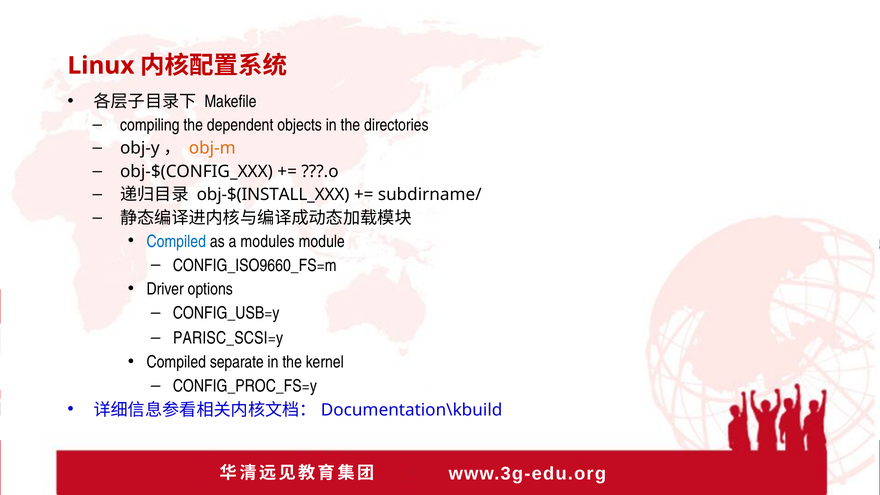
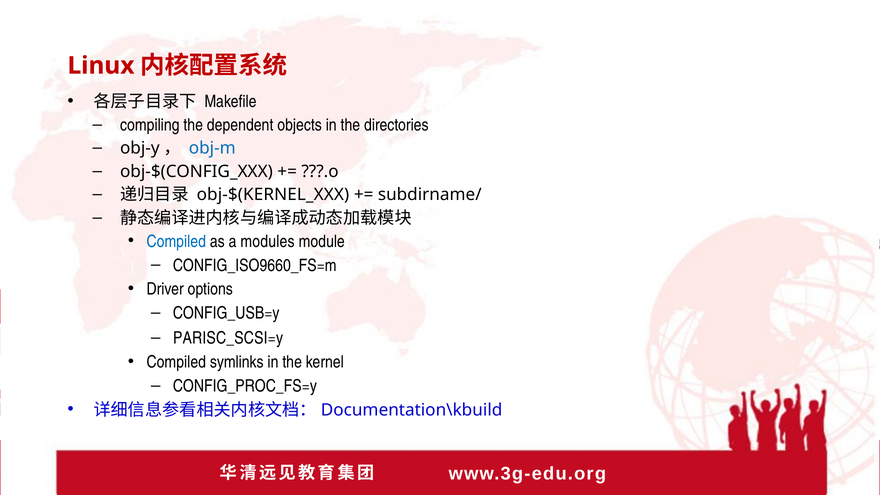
obj-m colour: orange -> blue (212, 148)
obj-$(INSTALL_XXX: obj-$(INSTALL_XXX -> obj-$(KERNEL_XXX (273, 195)
separate: separate -> symlinks (237, 362)
